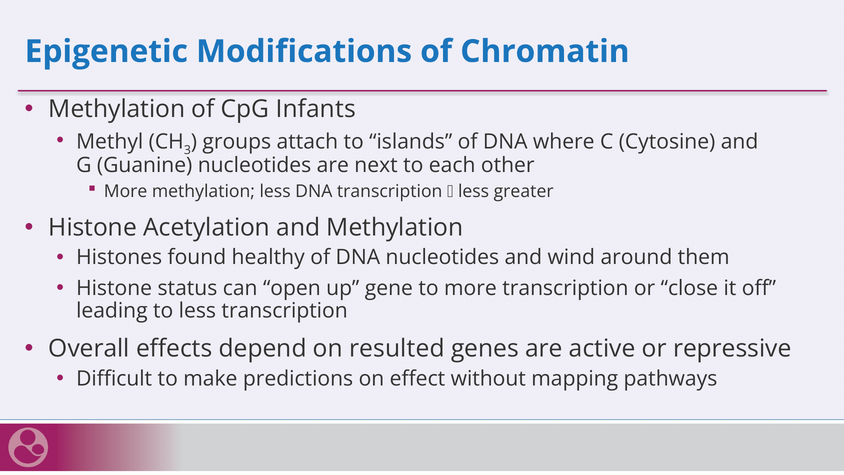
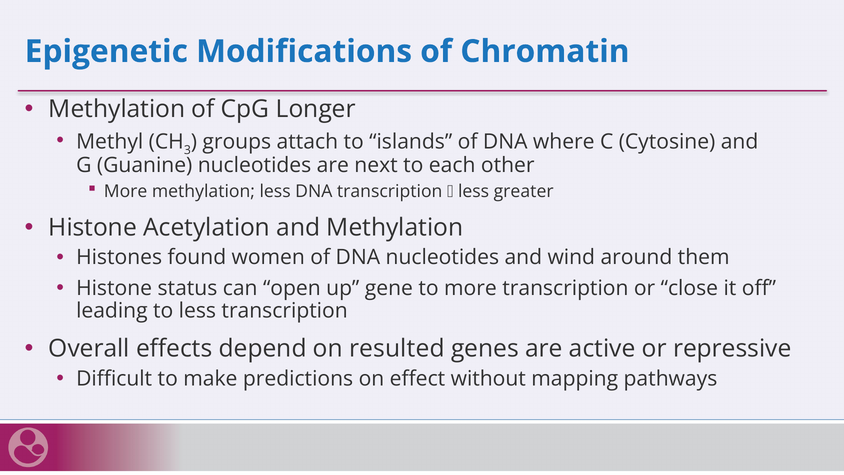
Infants: Infants -> Longer (316, 109)
healthy: healthy -> women (268, 257)
